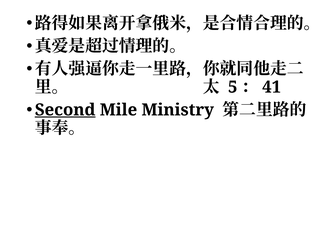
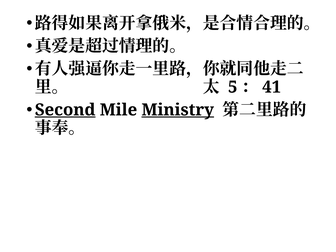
Ministry underline: none -> present (178, 110)
